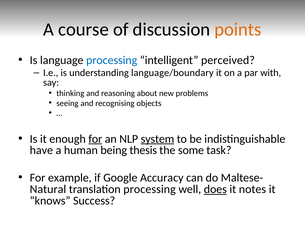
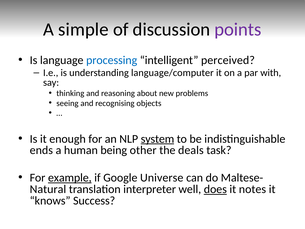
course: course -> simple (83, 30)
points colour: orange -> purple (238, 30)
language/boundary: language/boundary -> language/computer (172, 73)
for underline: present -> none (95, 139)
have: have -> ends (41, 150)
thesis: thesis -> other (143, 150)
some: some -> deals (191, 150)
example underline: none -> present (70, 178)
Accuracy: Accuracy -> Universe (162, 178)
translation processing: processing -> interpreter (150, 189)
